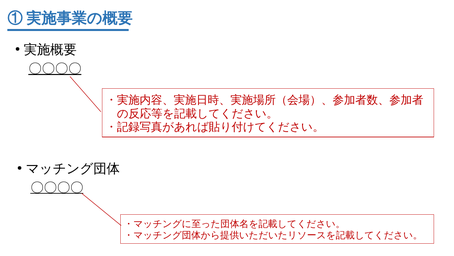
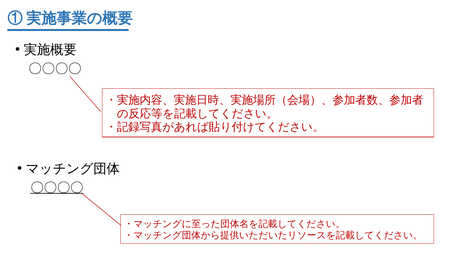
〇〇〇〇 underline: present -> none (55, 69)
